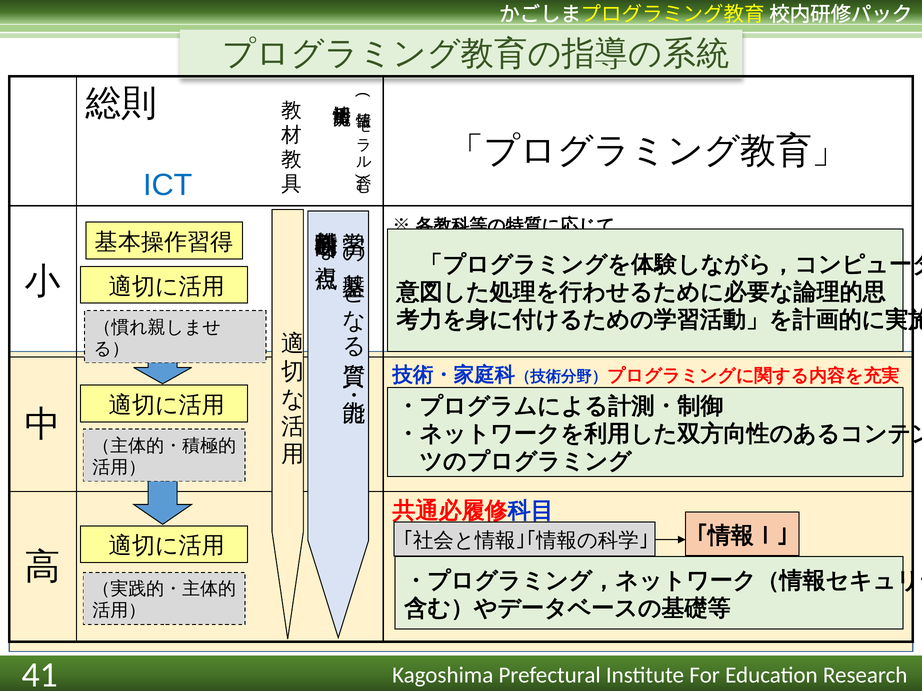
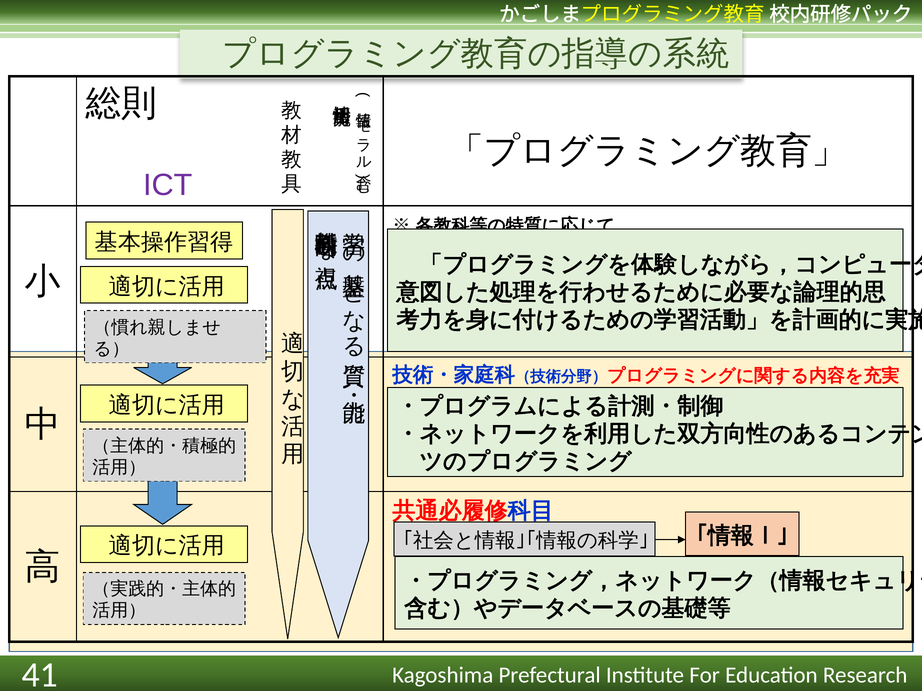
ICT colour: blue -> purple (168, 185)
